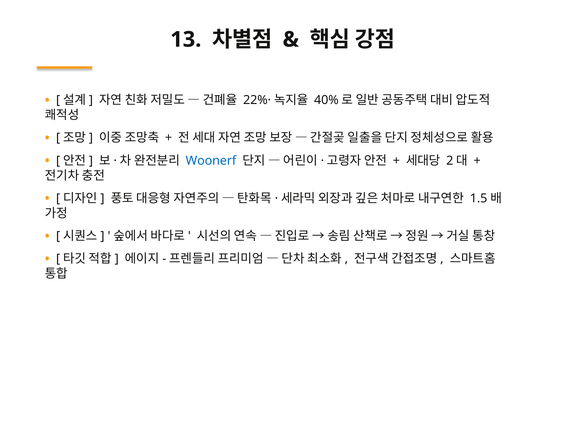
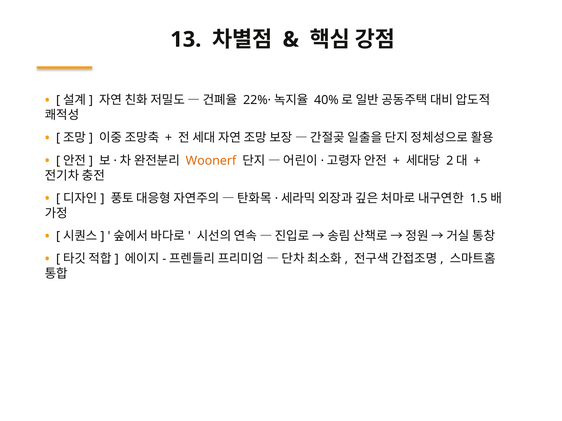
Woonerf colour: blue -> orange (211, 161)
